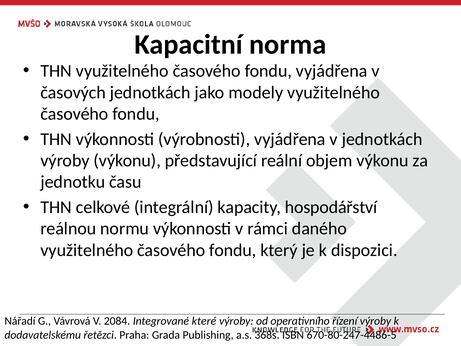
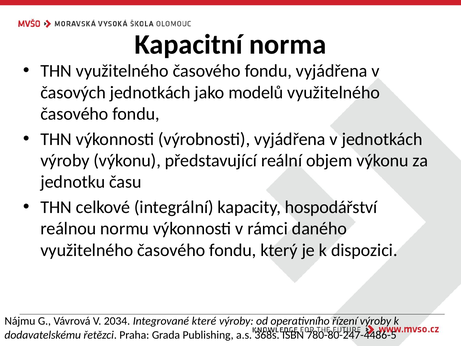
modely: modely -> modelů (256, 92)
Nářadí: Nářadí -> Nájmu (20, 321)
2084: 2084 -> 2034 (117, 321)
670-80-247-4486-5: 670-80-247-4486-5 -> 780-80-247-4486-5 (352, 335)
